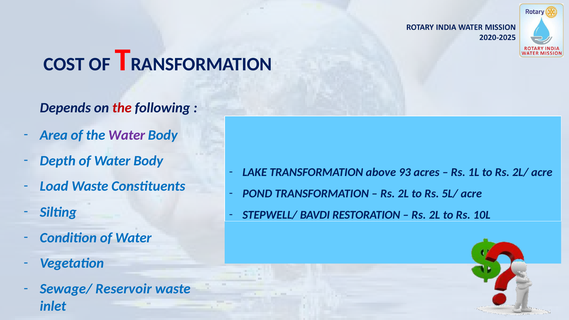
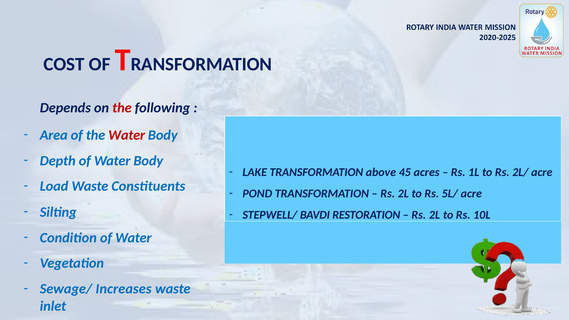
Water colour: purple -> red (127, 135)
93: 93 -> 45 (405, 172)
Reservoir: Reservoir -> Increases (124, 289)
